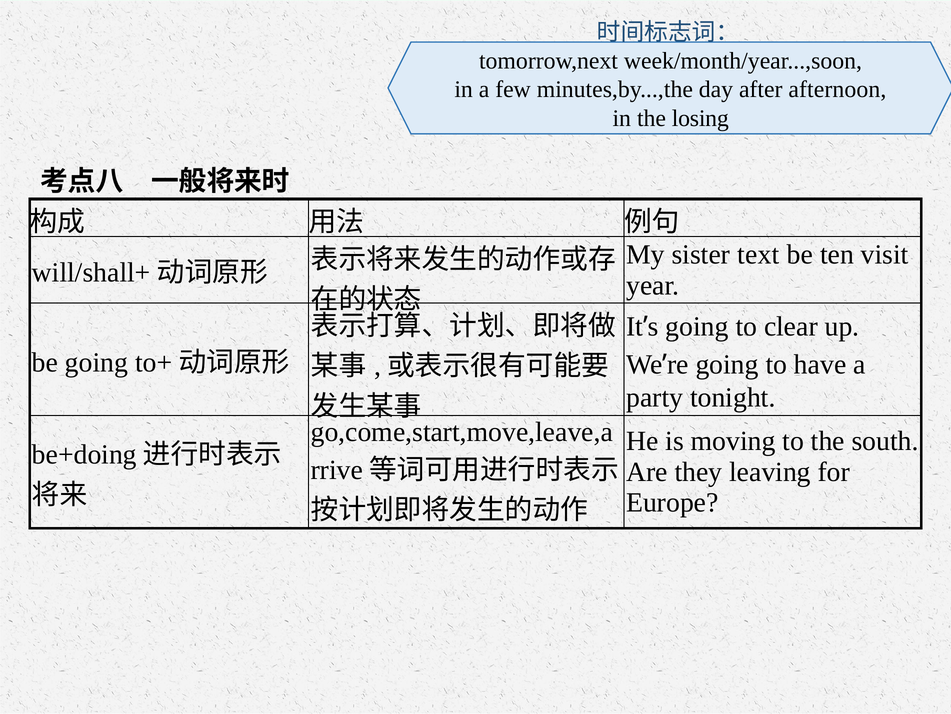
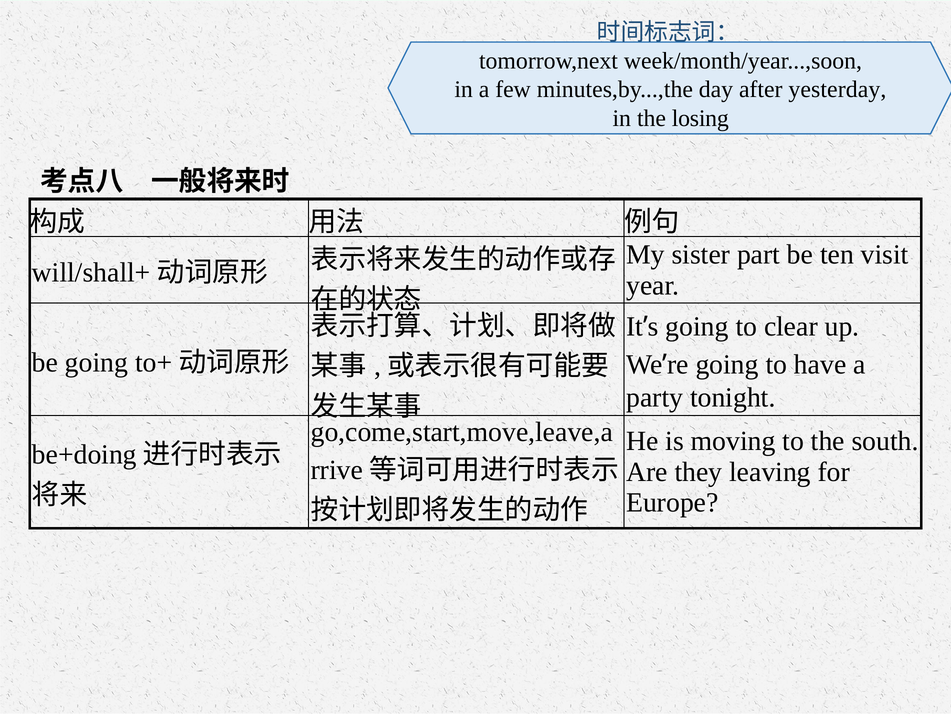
afternoon: afternoon -> yesterday (837, 90)
text: text -> part (759, 254)
